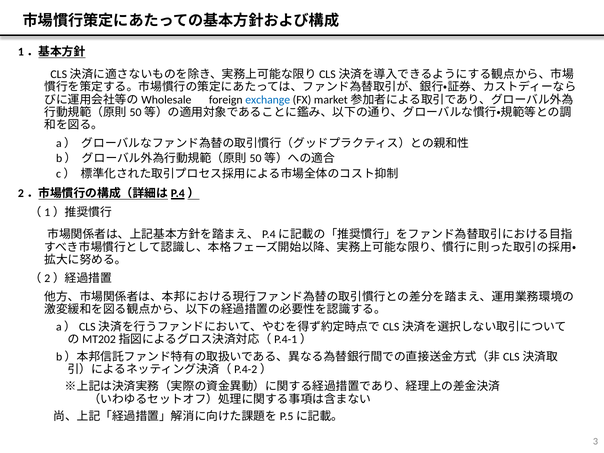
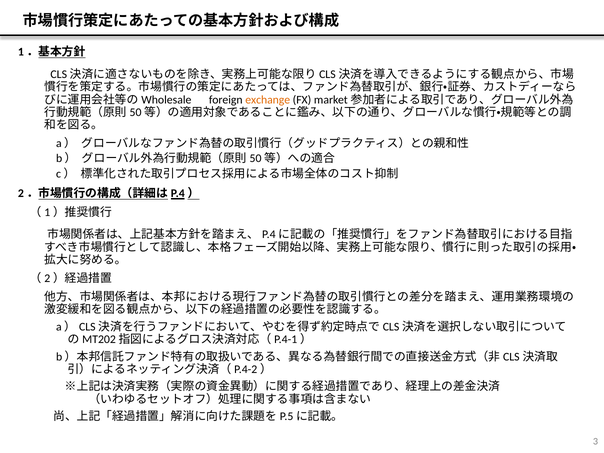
exchange colour: blue -> orange (268, 100)
